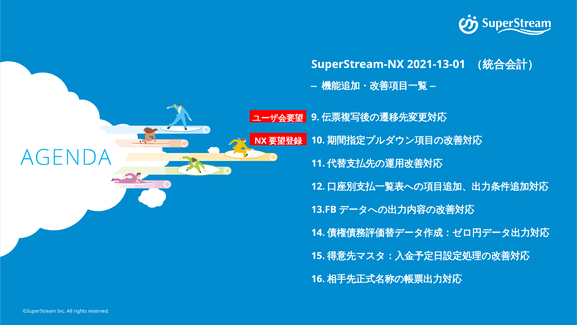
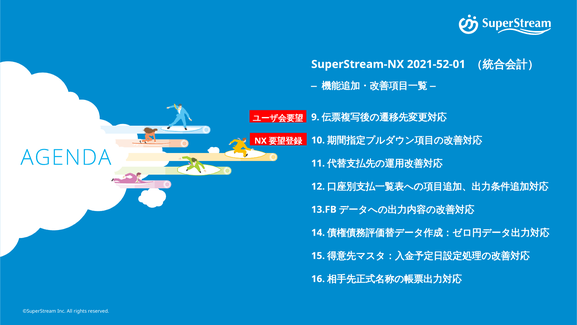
2021-13-01: 2021-13-01 -> 2021-52-01 (436, 64)
